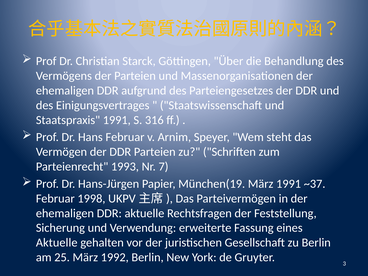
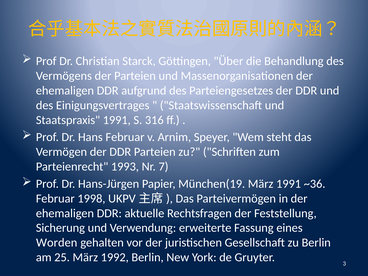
~37: ~37 -> ~36 (315, 184)
Aktuelle: Aktuelle -> Worden (57, 243)
